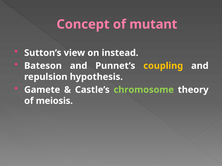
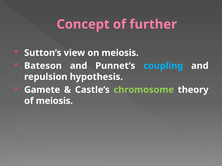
mutant: mutant -> further (153, 24)
on instead: instead -> meiosis (120, 53)
coupling colour: yellow -> light blue (163, 66)
